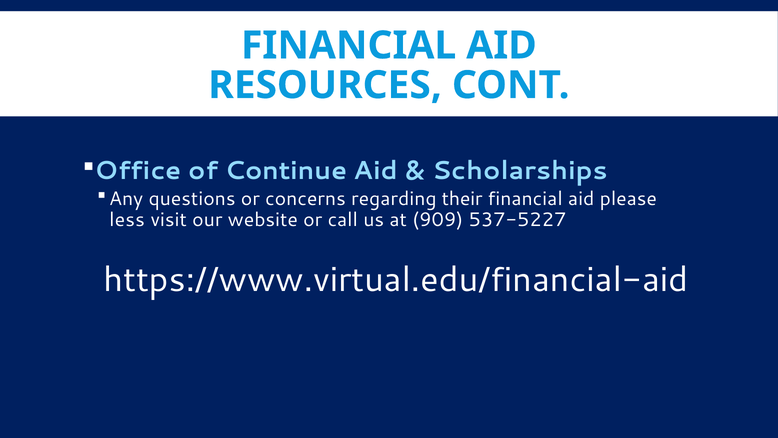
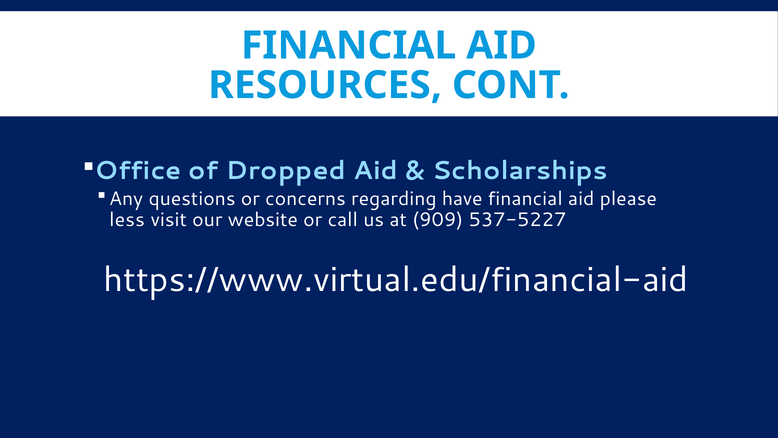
Continue: Continue -> Dropped (286, 171)
their: their -> have (462, 199)
